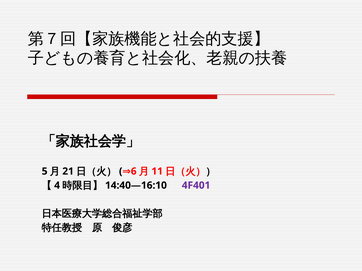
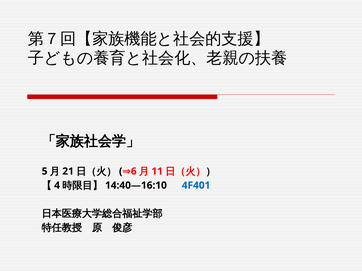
4F401 colour: purple -> blue (196, 186)
